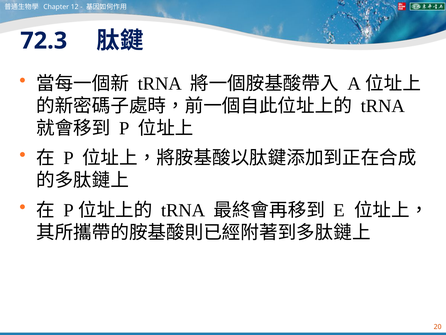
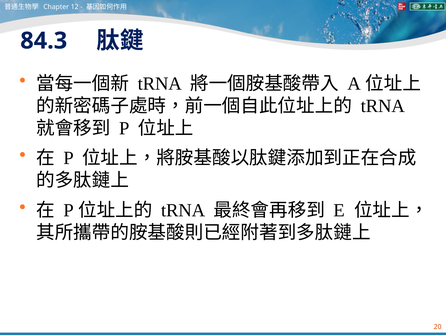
72.3: 72.3 -> 84.3 (44, 41)
